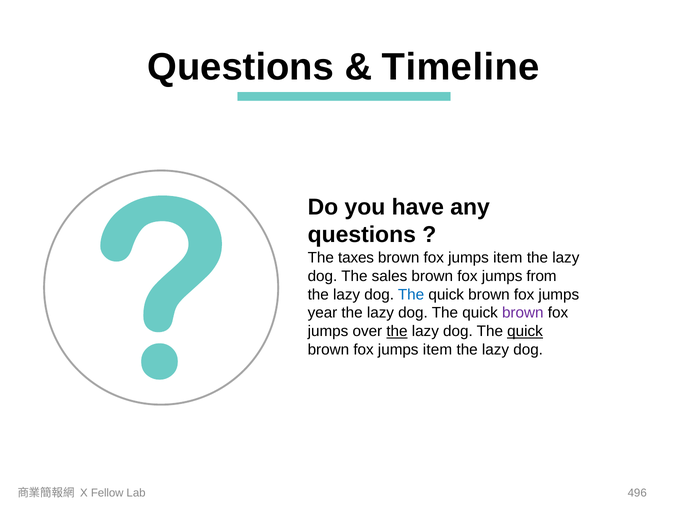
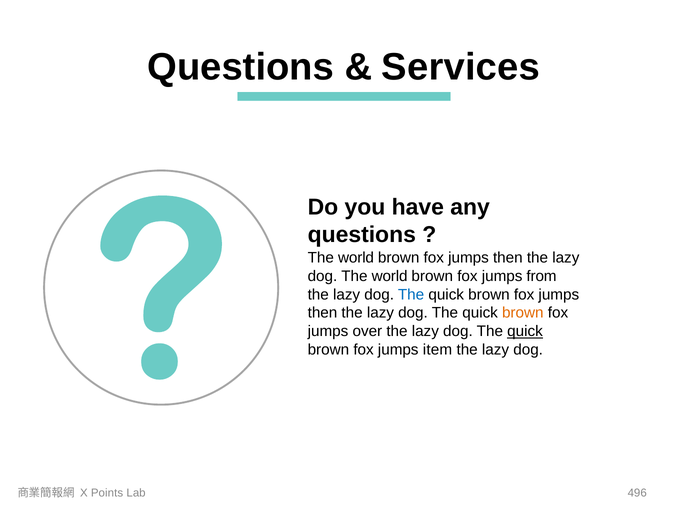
Timeline: Timeline -> Services (461, 67)
taxes: taxes -> world (356, 258)
item: item -> then (508, 258)
dog The sales: sales -> world (390, 276)
year: year -> then (323, 313)
brown colour: purple -> orange (523, 313)
the underline: present -> none (397, 331)
Fellow: Fellow -> Points (107, 493)
